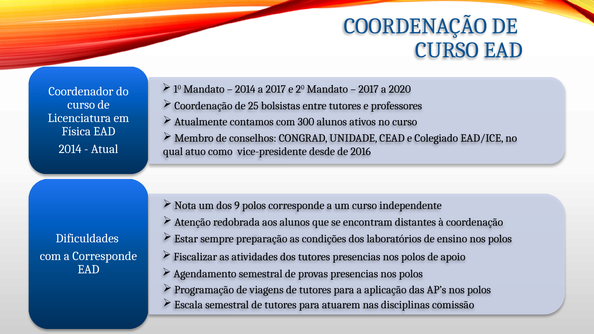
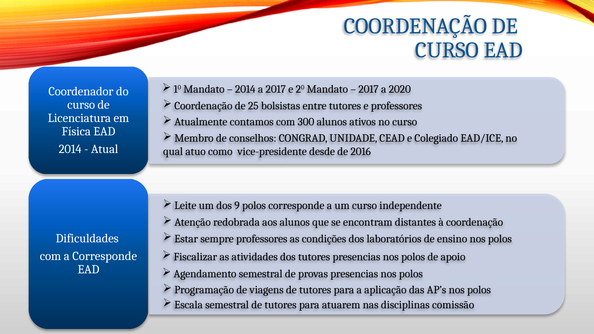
Nota: Nota -> Leite (185, 206)
sempre preparação: preparação -> professores (262, 239)
